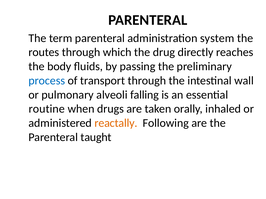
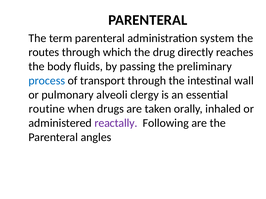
falling: falling -> clergy (144, 95)
reactally colour: orange -> purple (116, 123)
taught: taught -> angles (96, 138)
